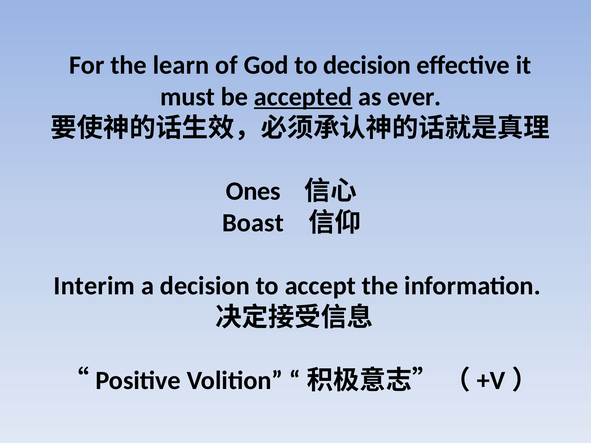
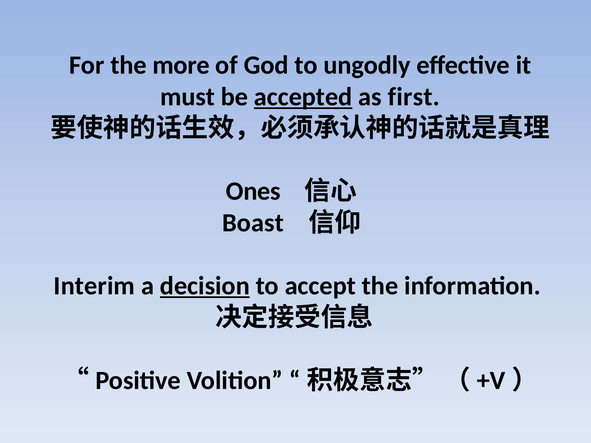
learn: learn -> more (181, 65)
to decision: decision -> ungodly (367, 65)
ever: ever -> first (414, 97)
decision underline: none -> present (205, 286)
